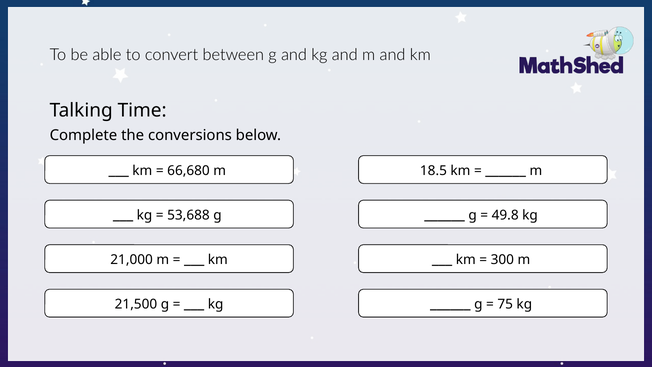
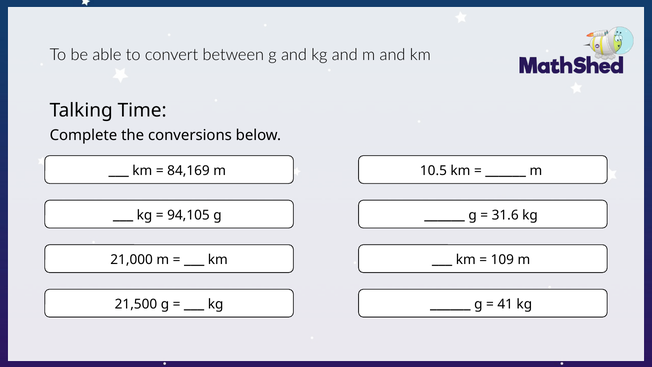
66,680: 66,680 -> 84,169 (188, 170)
18.5: 18.5 -> 10.5 (433, 170)
53,688: 53,688 -> 94,105 (188, 215)
49.8: 49.8 -> 31.6 (505, 215)
300: 300 -> 109 (502, 259)
75: 75 -> 41 (505, 304)
